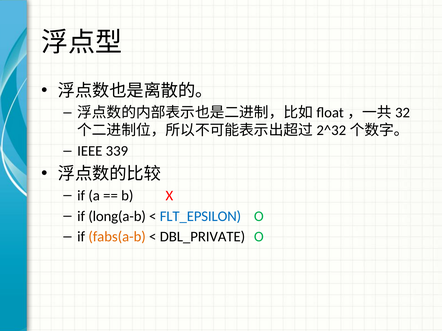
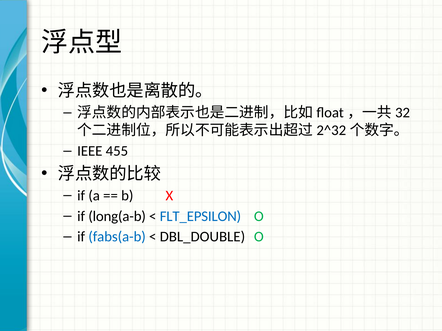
339: 339 -> 455 (117, 151)
fabs(a-b colour: orange -> blue (117, 237)
DBL_PRIVATE: DBL_PRIVATE -> DBL_DOUBLE (202, 237)
